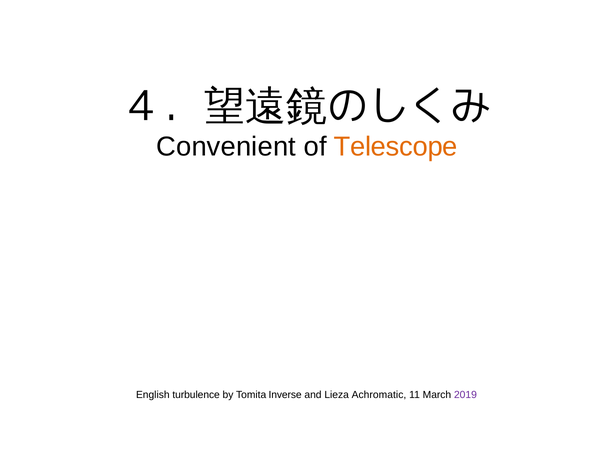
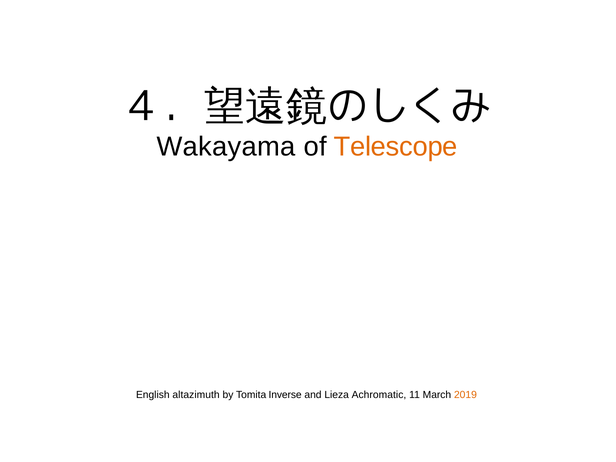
Convenient: Convenient -> Wakayama (226, 147)
turbulence: turbulence -> altazimuth (196, 395)
2019 colour: purple -> orange (465, 395)
